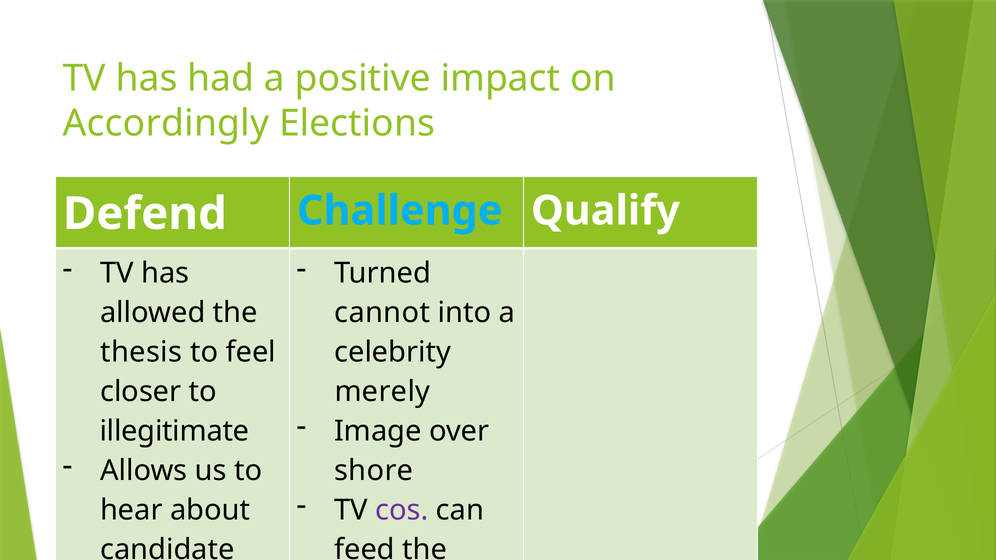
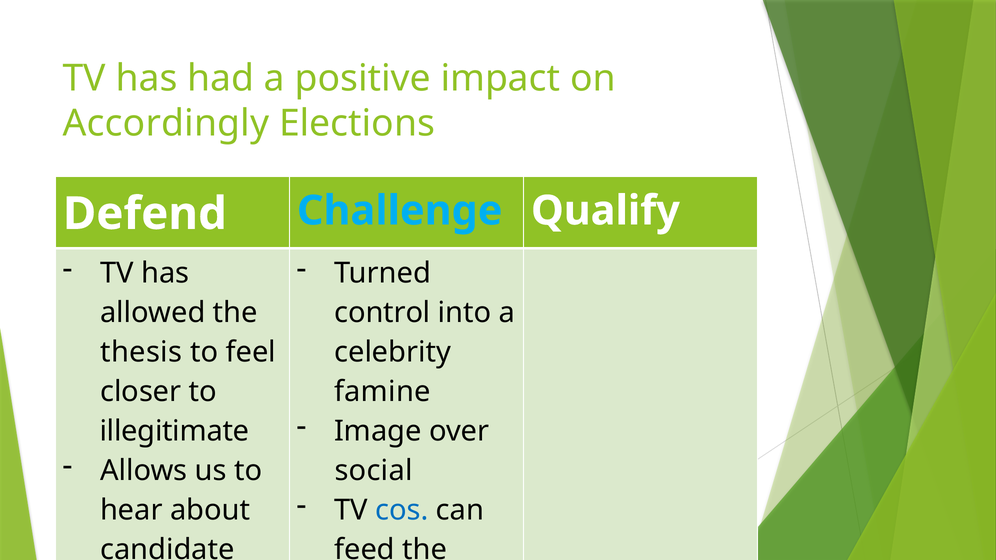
cannot: cannot -> control (382, 313)
merely: merely -> famine (382, 392)
shore: shore -> social (374, 471)
cos colour: purple -> blue (402, 510)
